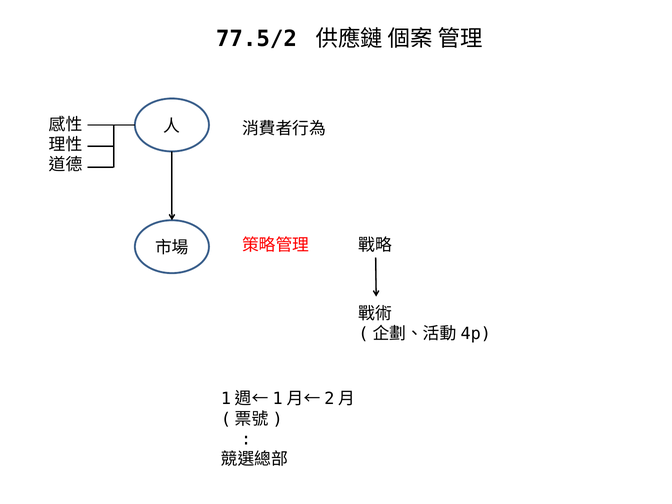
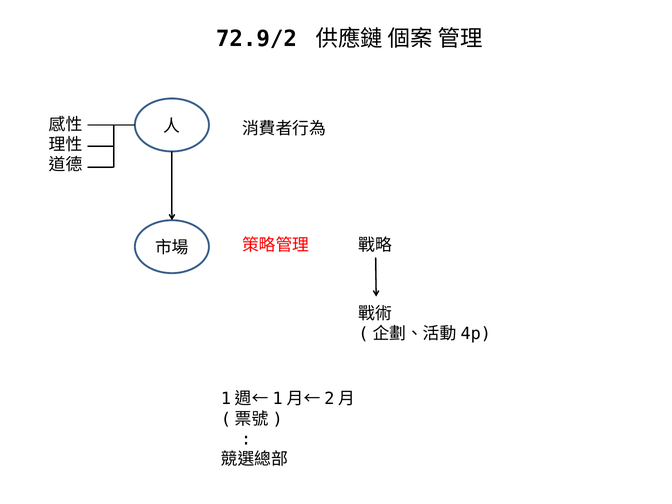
77.5/2: 77.5/2 -> 72.9/2 (256, 39)
